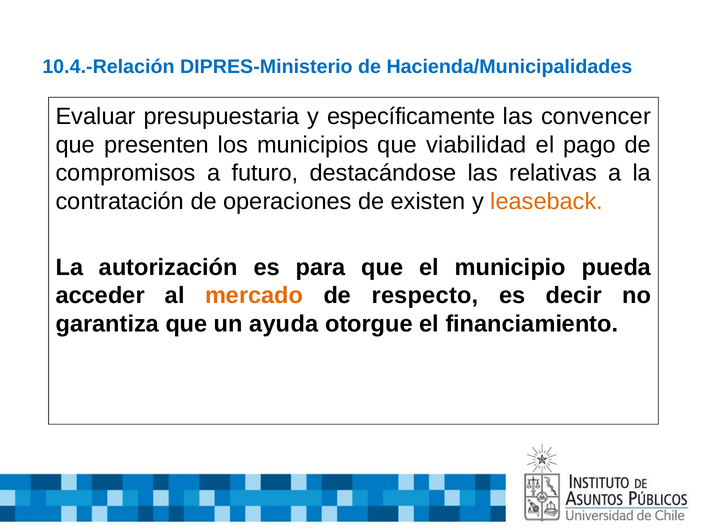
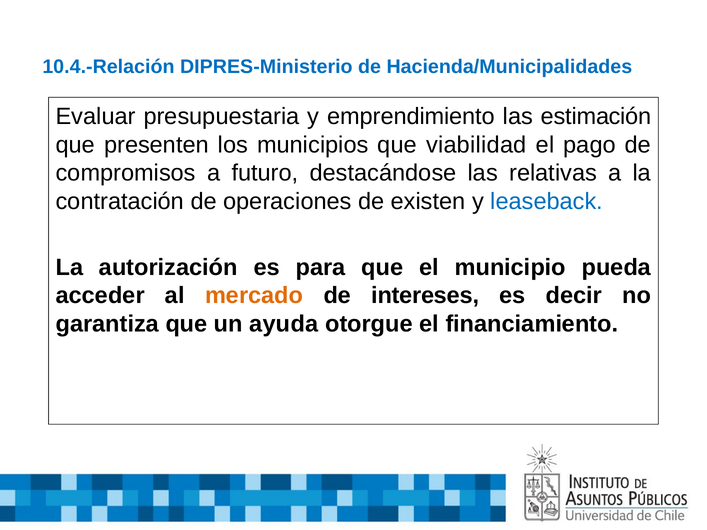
específicamente: específicamente -> emprendimiento (411, 117)
convencer: convencer -> estimación (596, 117)
leaseback colour: orange -> blue (547, 202)
respecto: respecto -> intereses (425, 296)
